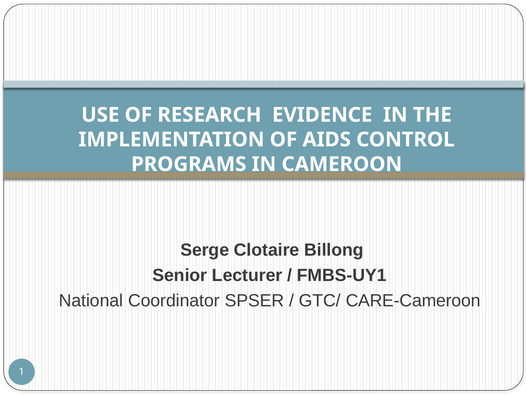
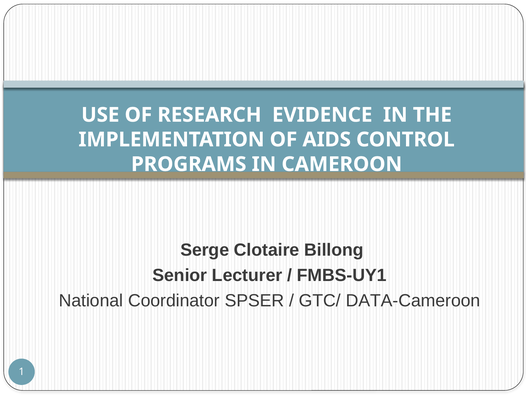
CARE-Cameroon: CARE-Cameroon -> DATA-Cameroon (413, 300)
